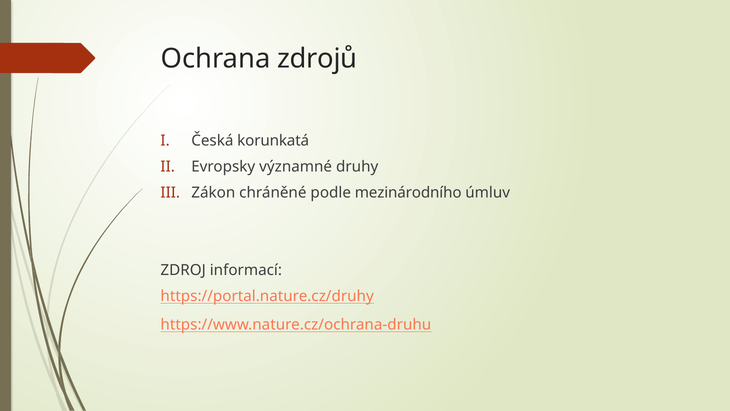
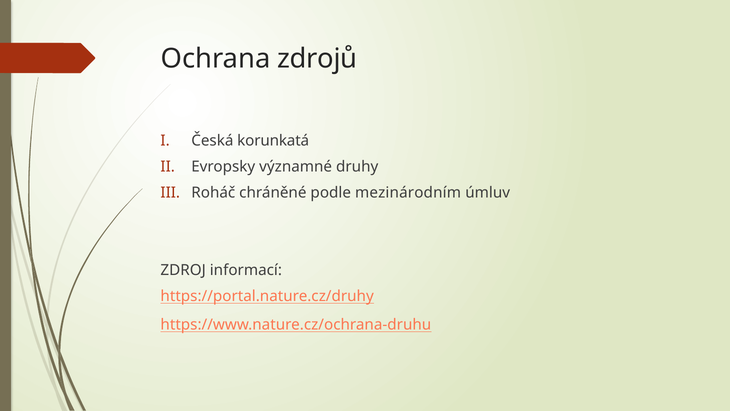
Zákon: Zákon -> Roháč (213, 192)
mezinárodního: mezinárodního -> mezinárodním (408, 192)
